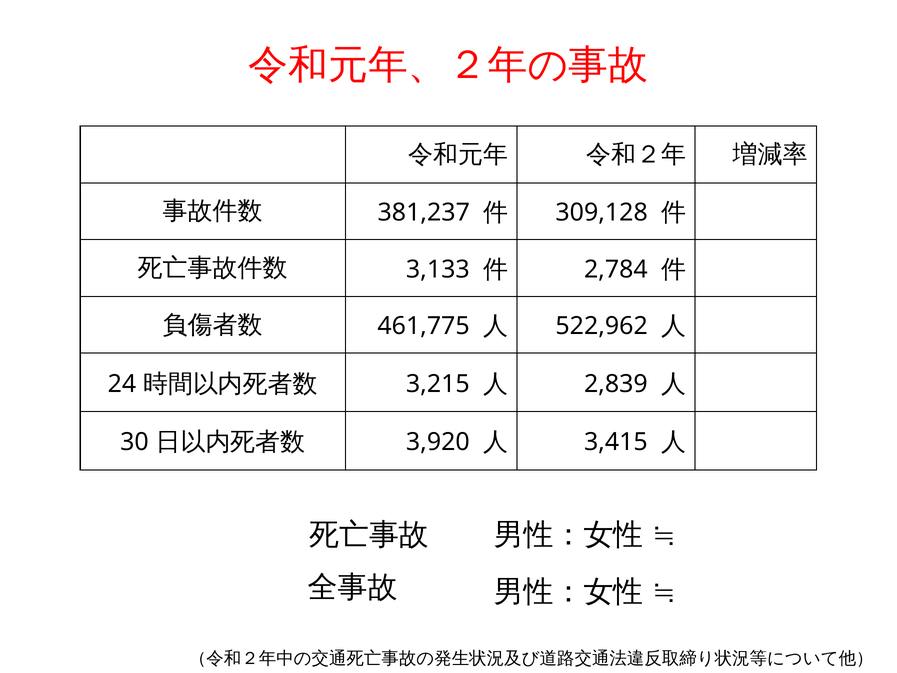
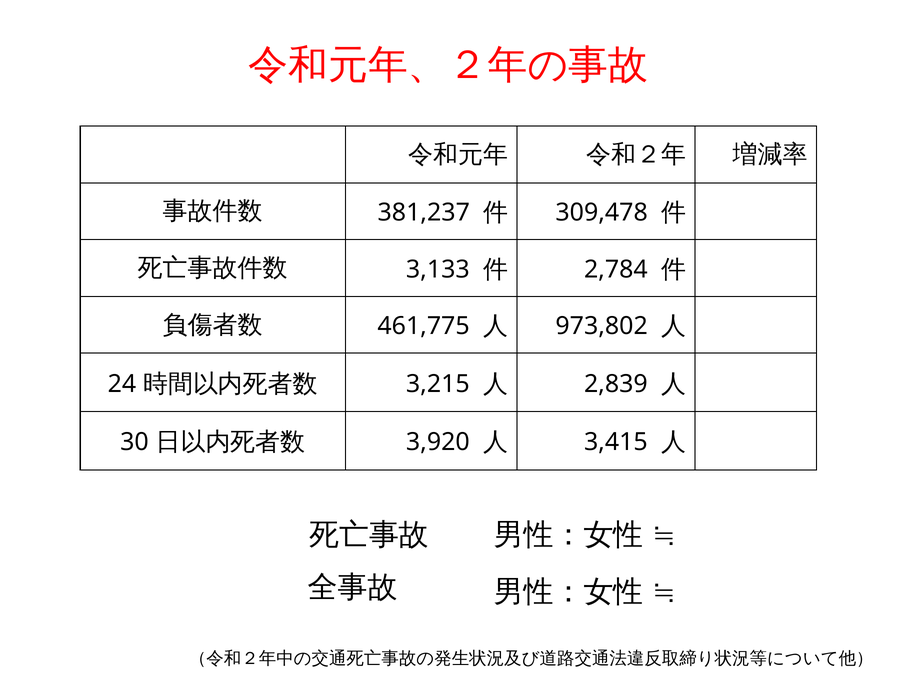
309,128: 309,128 -> 309,478 (602, 213)
522,962: 522,962 -> 973,802 (602, 326)
